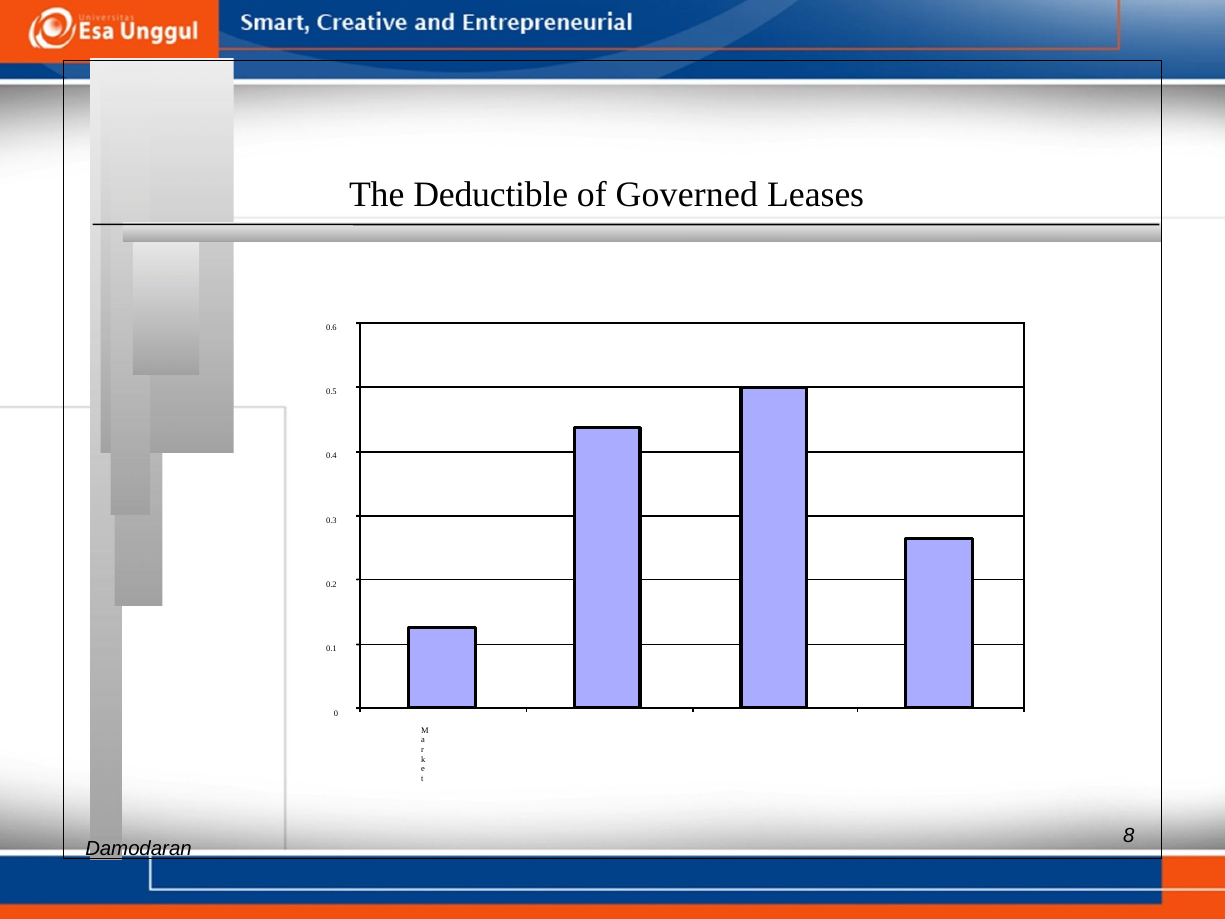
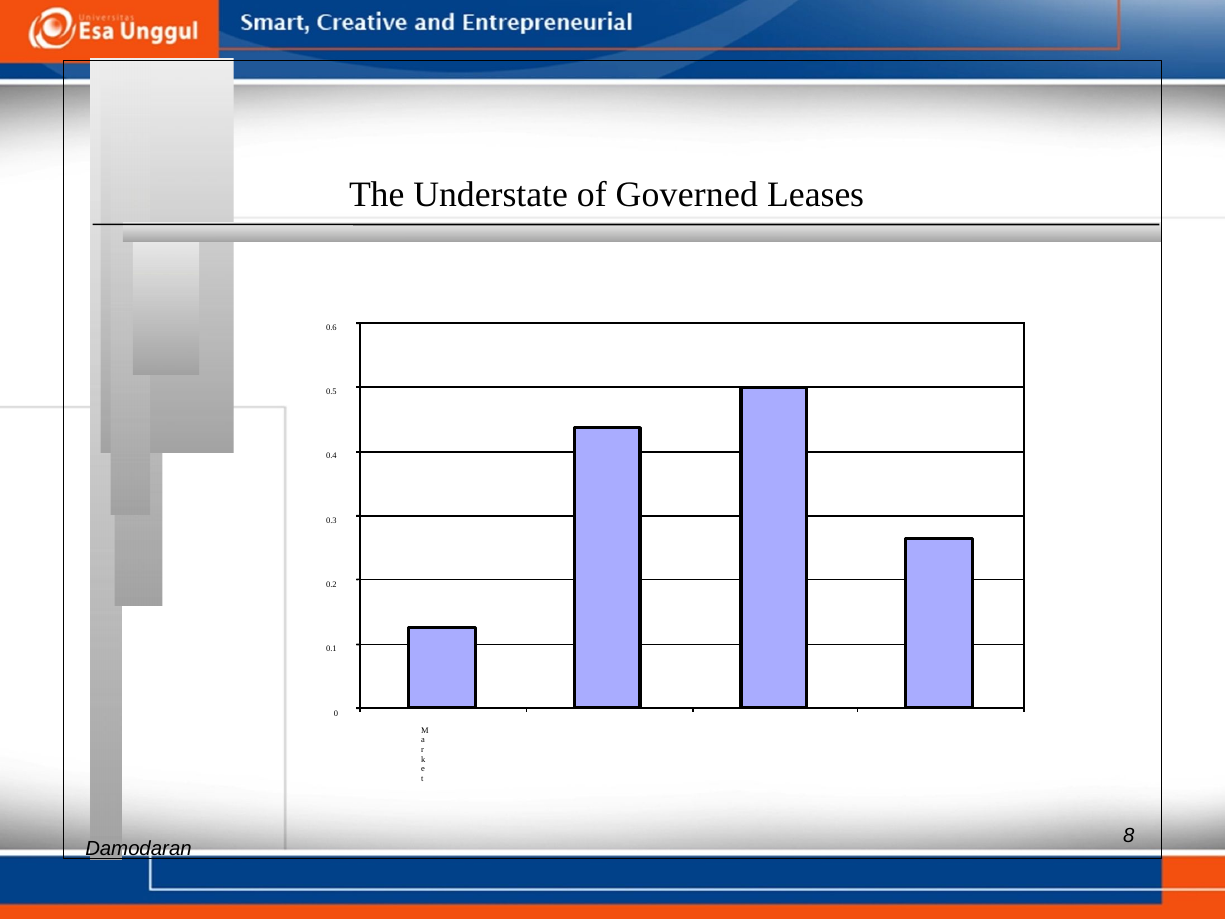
Deductible: Deductible -> Understate (491, 195)
